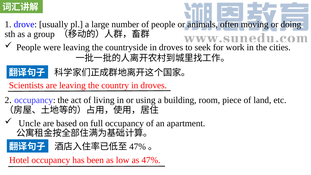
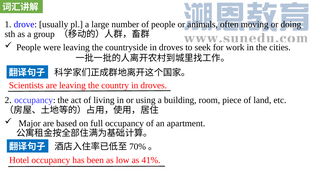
Uncle: Uncle -> Major (30, 123)
47%: 47% -> 70% (138, 147)
as 47%: 47% -> 41% (151, 160)
